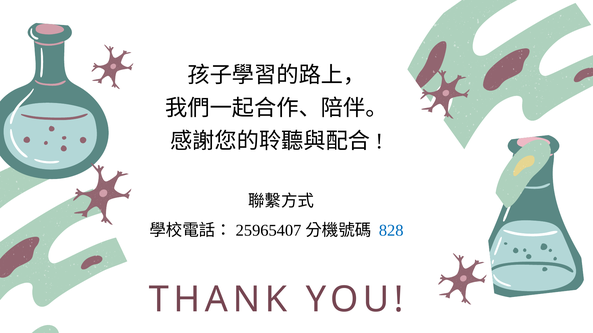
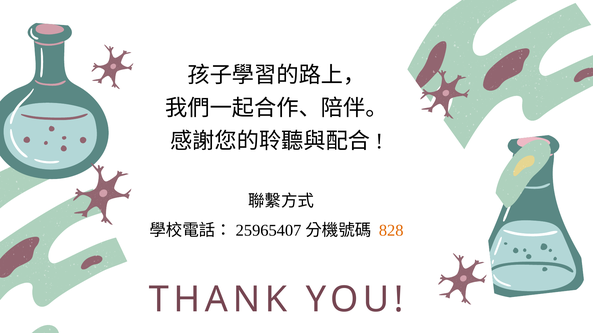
828 colour: blue -> orange (391, 231)
